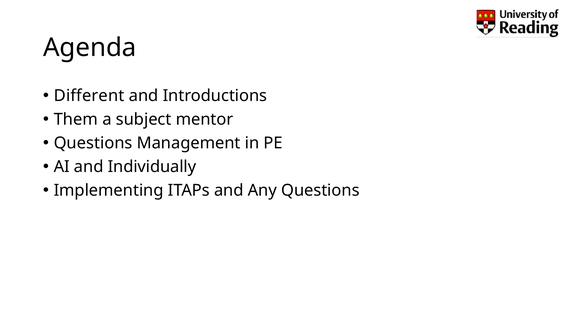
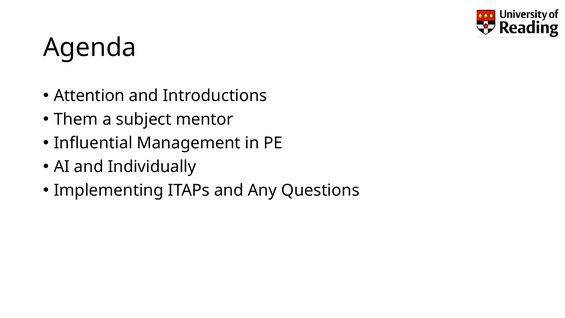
Different: Different -> Attention (89, 96)
Questions: Questions -> Influential (93, 143)
